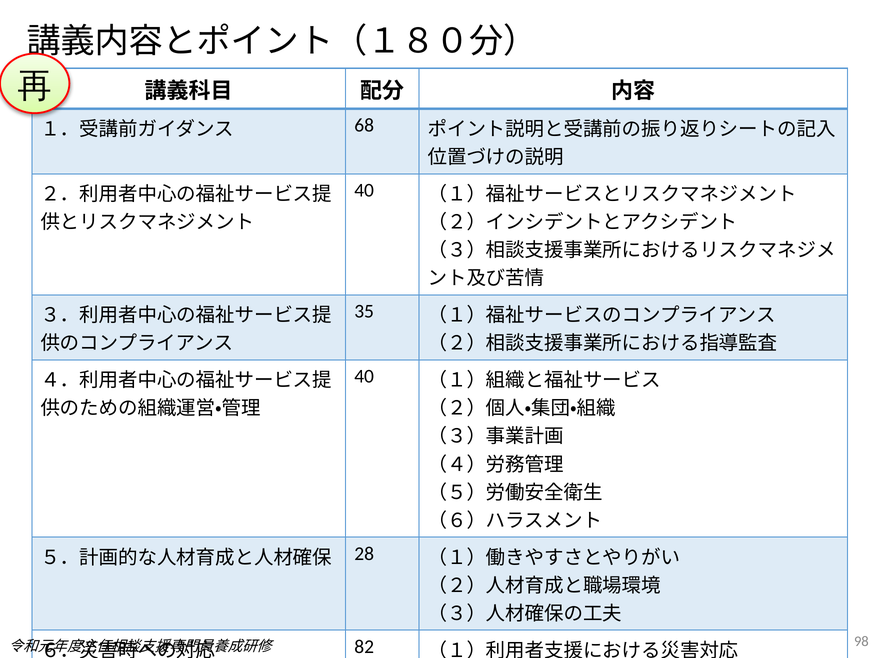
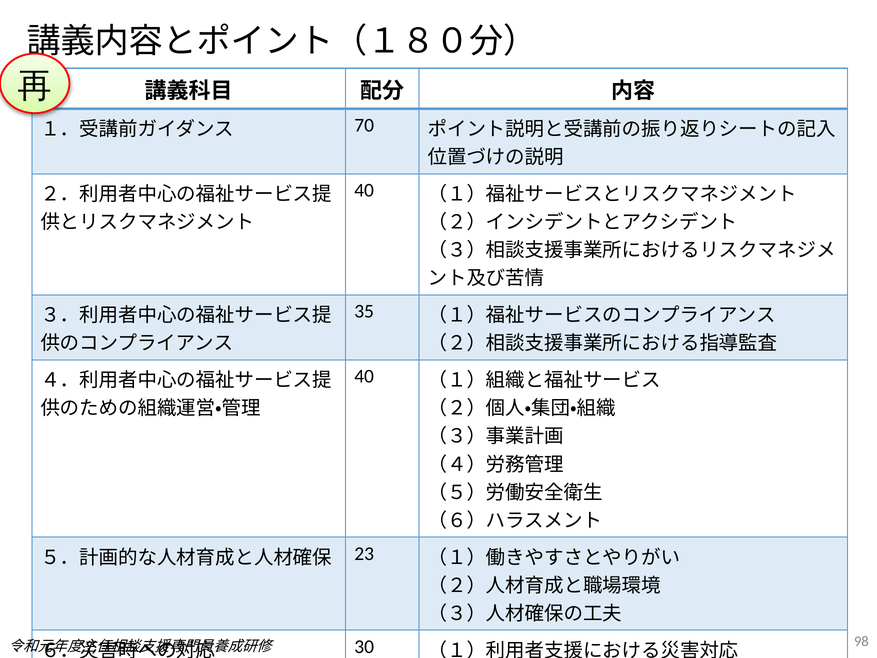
68: 68 -> 70 (364, 125)
28: 28 -> 23 (364, 554)
82: 82 -> 30 (364, 647)
